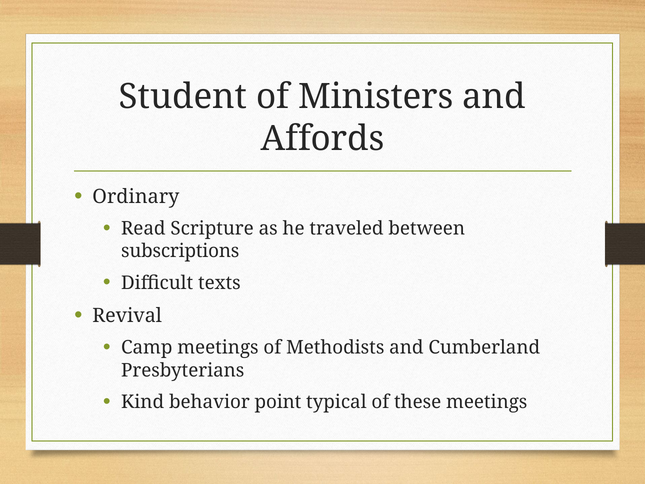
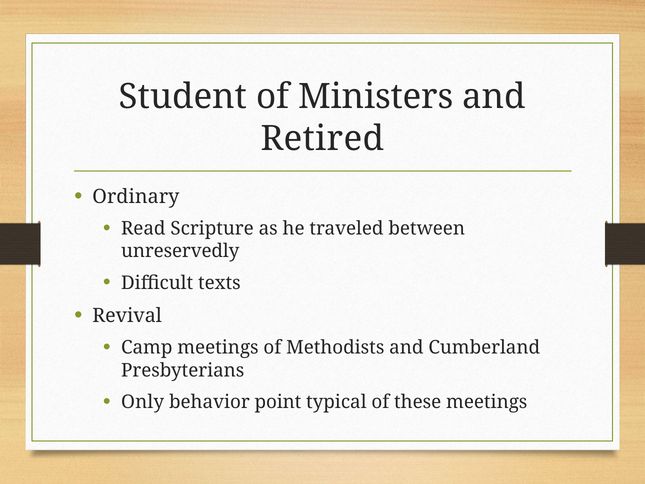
Affords: Affords -> Retired (322, 139)
subscriptions: subscriptions -> unreservedly (180, 251)
Kind: Kind -> Only (143, 402)
